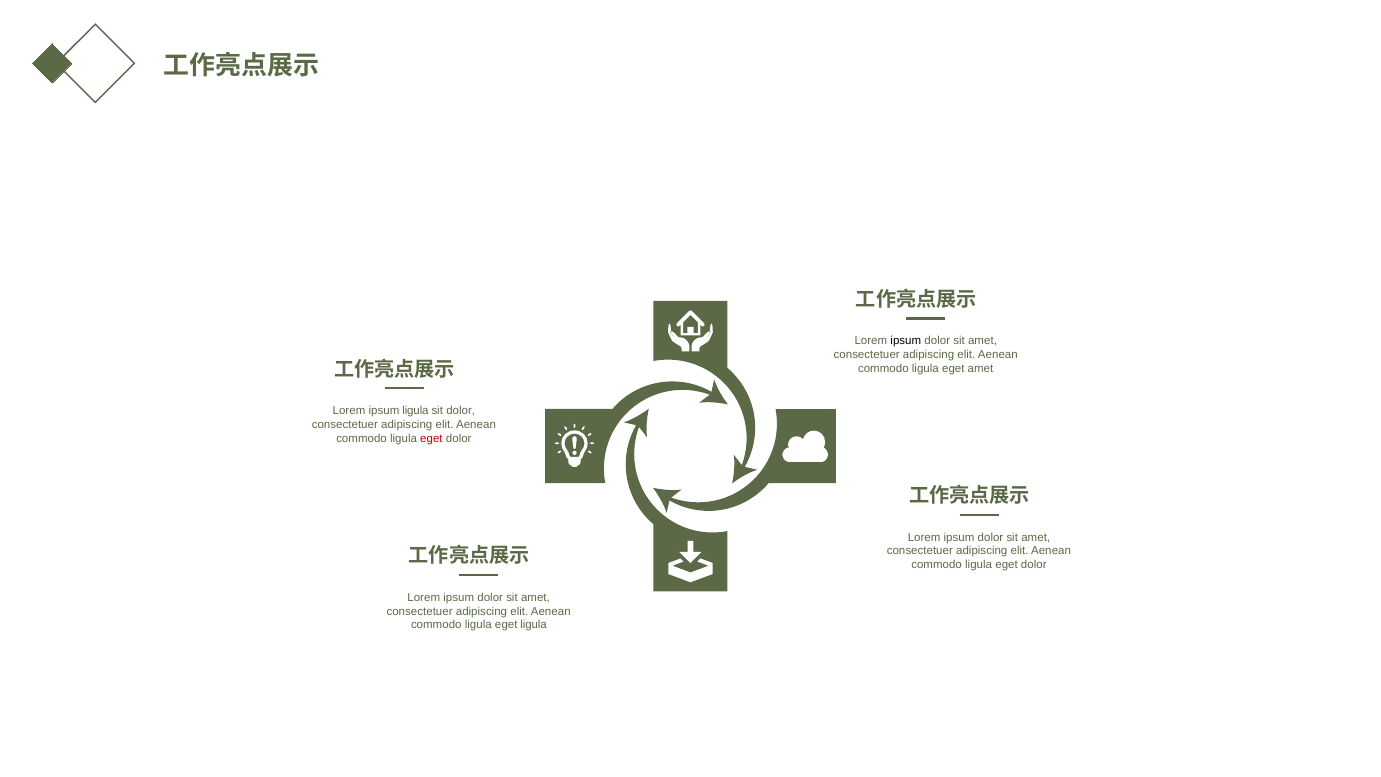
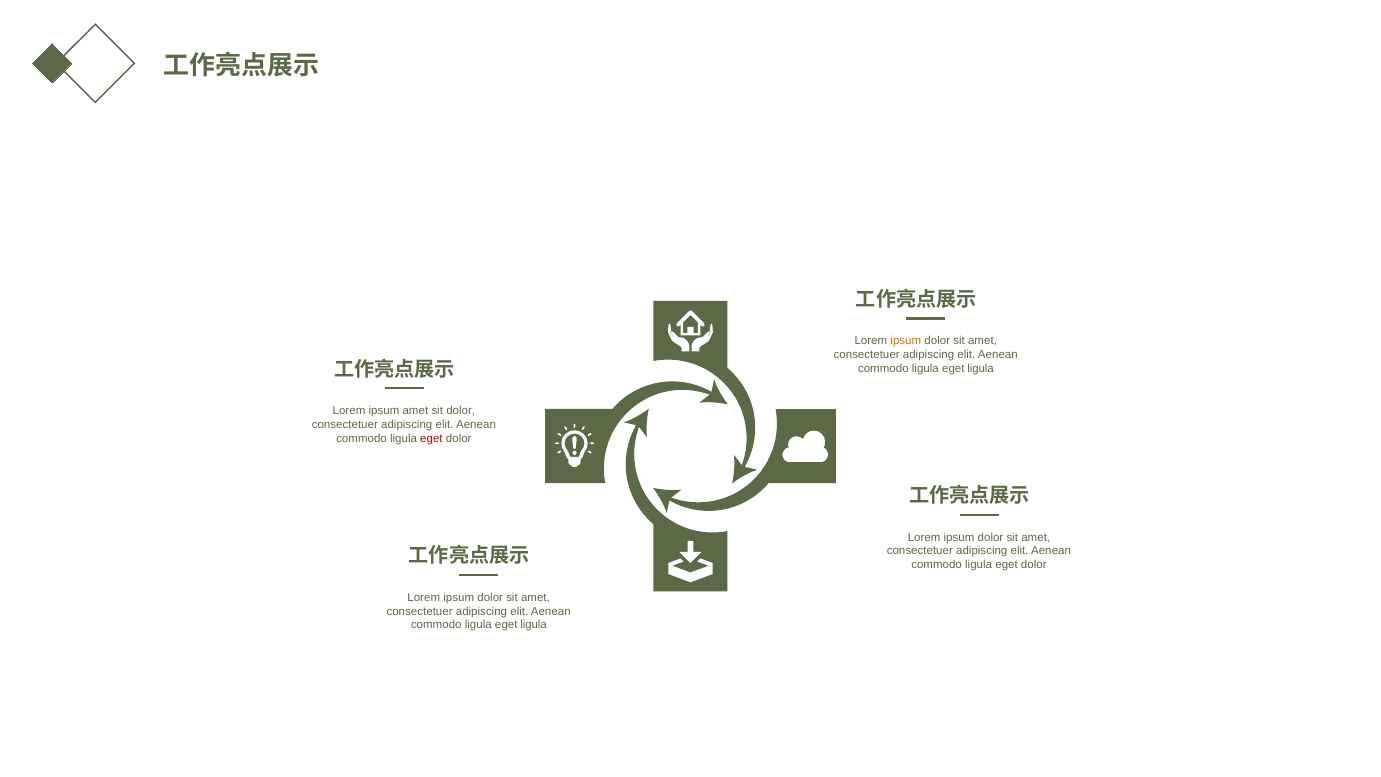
ipsum colour: black -> orange (906, 341)
amet: amet -> ligula (981, 369)
ipsum ligula: ligula -> amet (415, 411)
